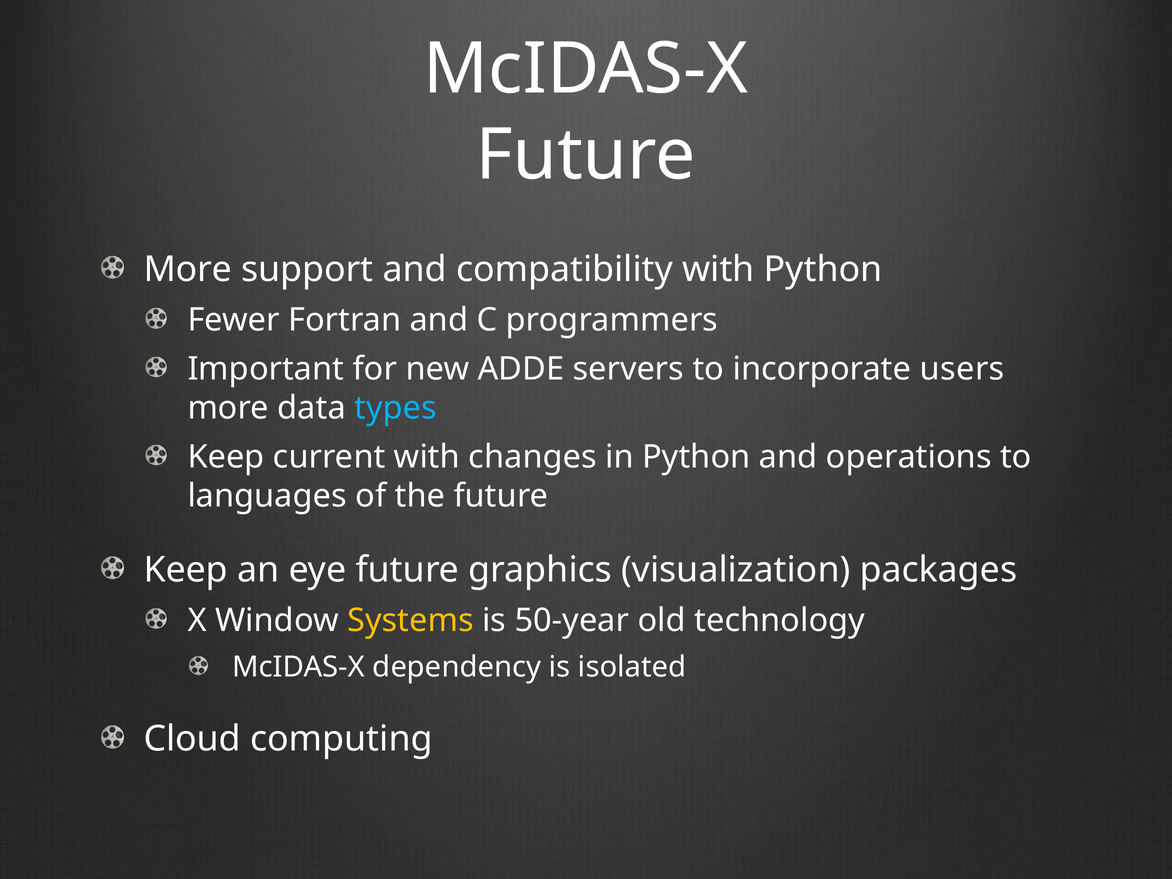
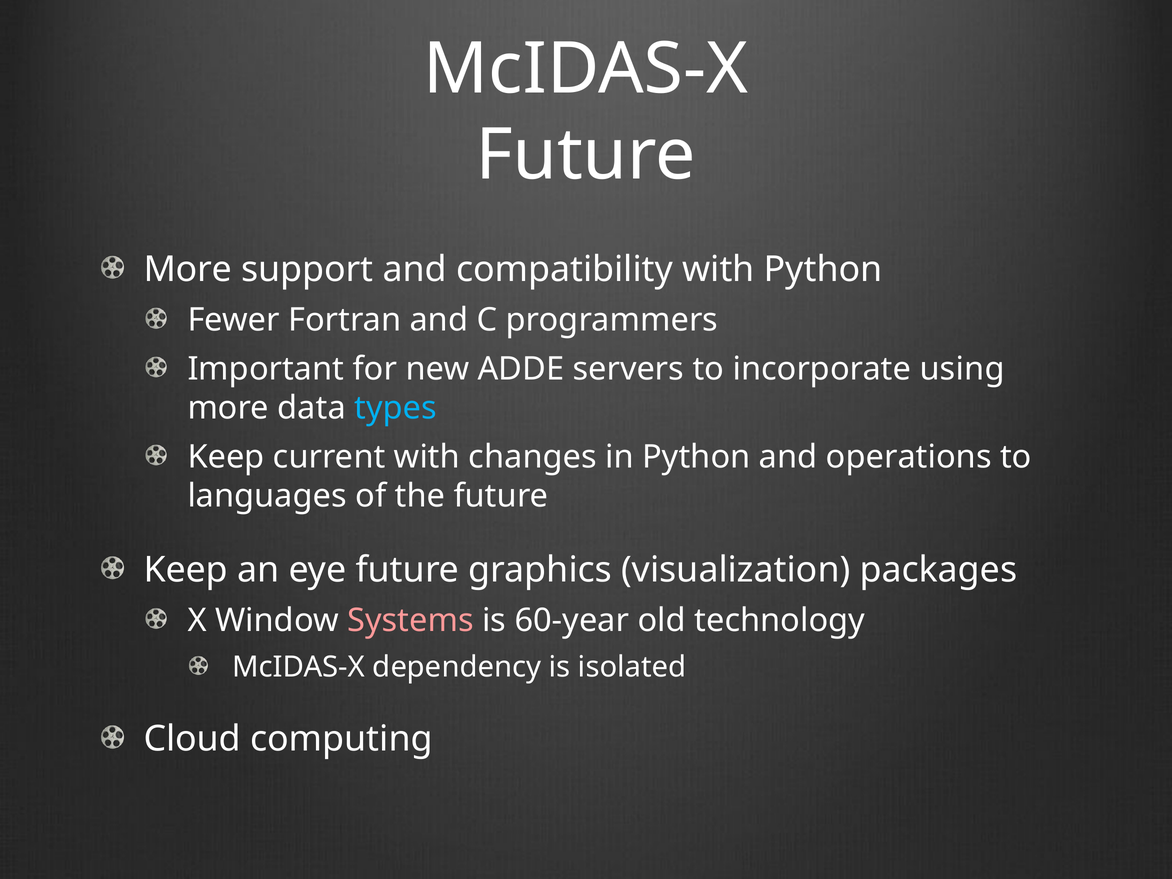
users: users -> using (962, 369)
Systems colour: yellow -> pink (410, 620)
50-year: 50-year -> 60-year (572, 620)
